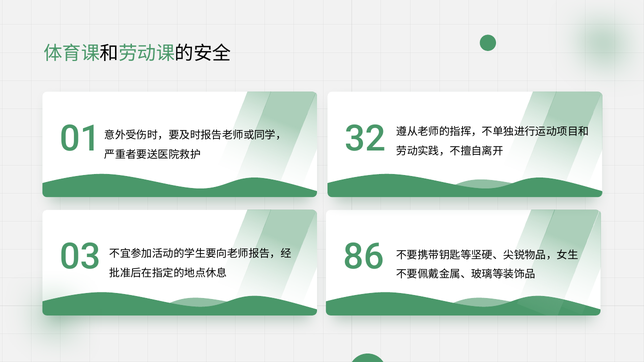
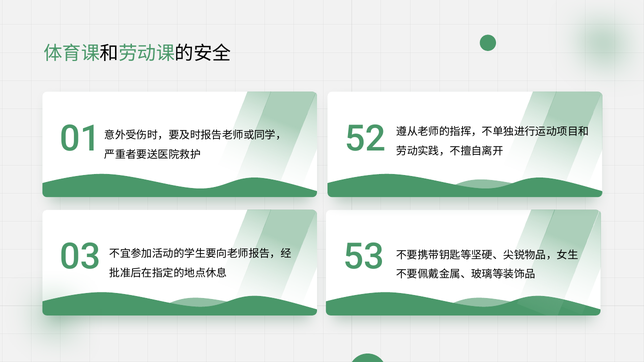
32: 32 -> 52 (365, 139)
86: 86 -> 53 (364, 257)
